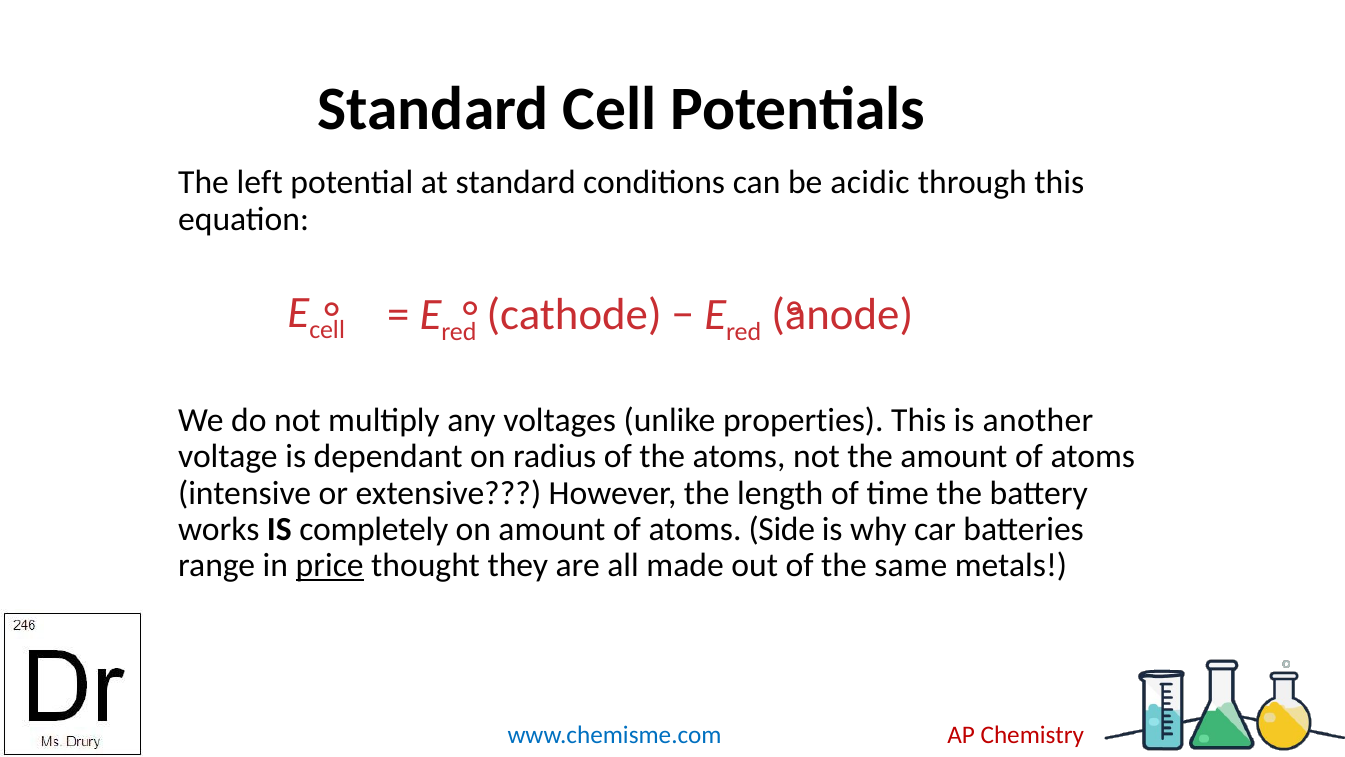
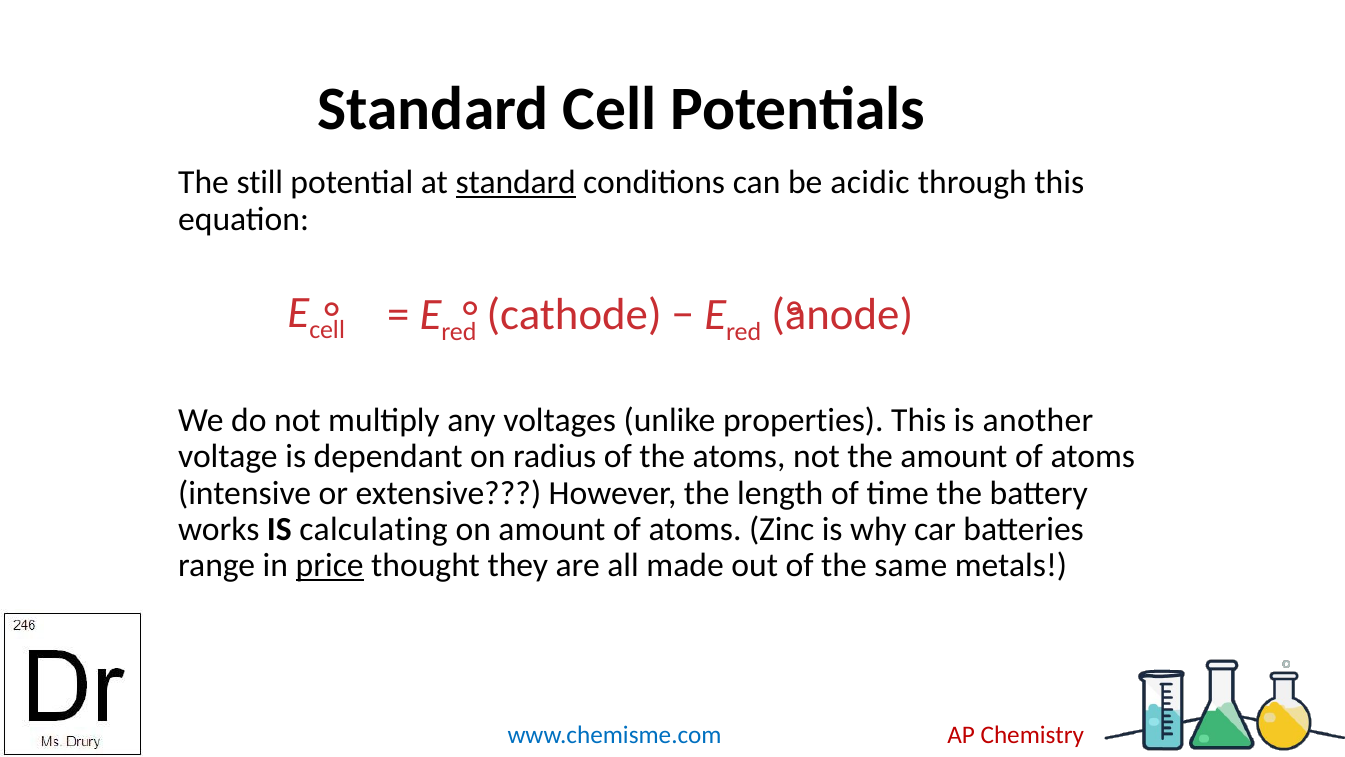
left: left -> still (260, 183)
standard underline: none -> present (516, 183)
completely: completely -> calculating (373, 529)
Side: Side -> Zinc (782, 529)
